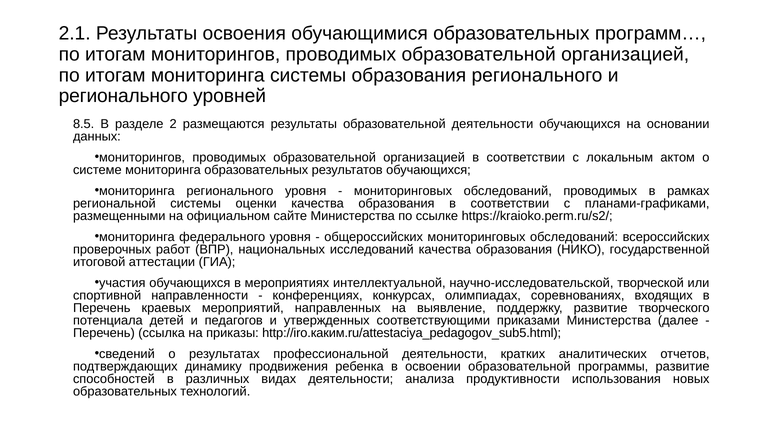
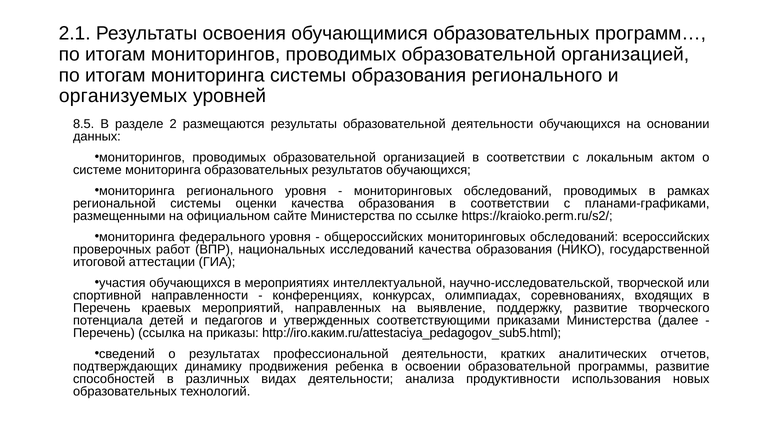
регионального: регионального -> организуемых (123, 96)
